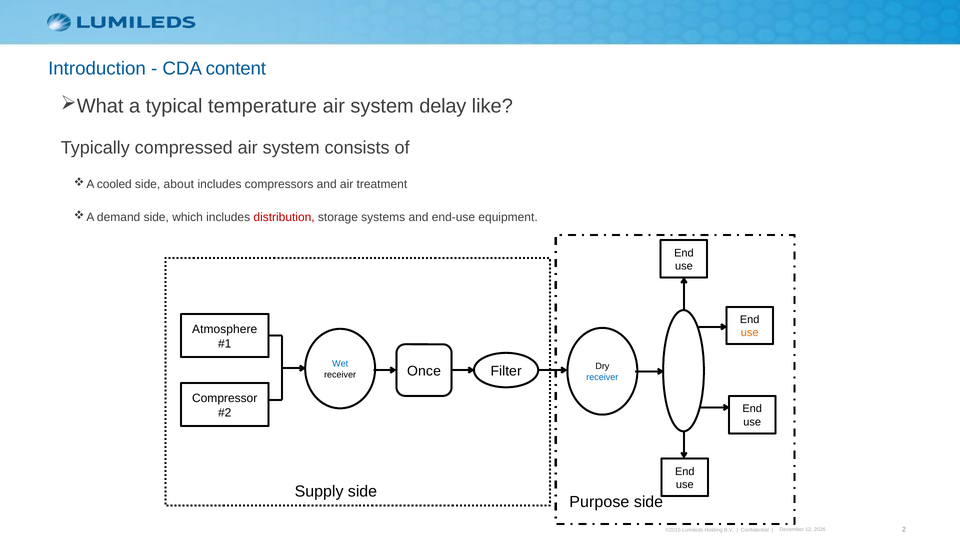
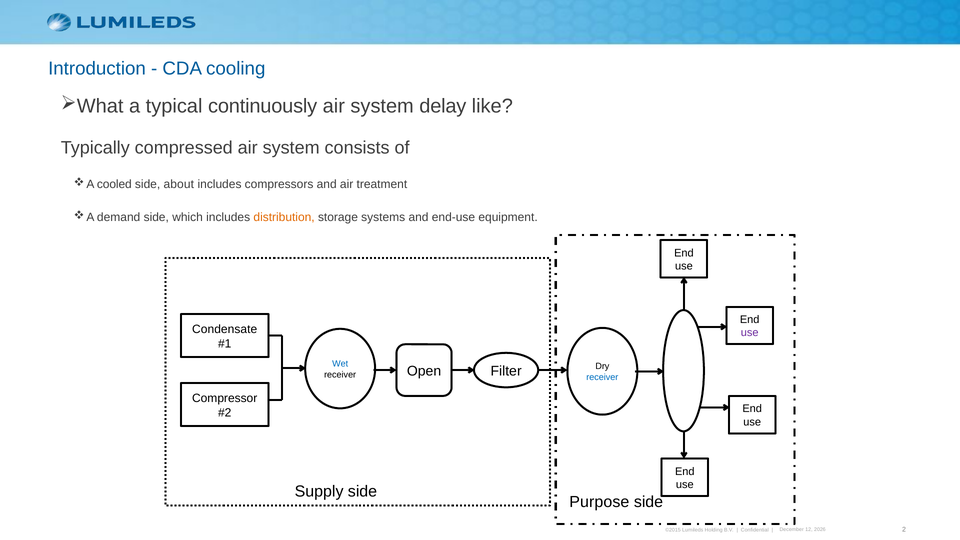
content: content -> cooling (236, 68)
temperature: temperature -> continuously (263, 106)
distribution colour: red -> orange (284, 217)
Atmosphere: Atmosphere -> Condensate (225, 329)
use colour: orange -> purple (750, 333)
Once: Once -> Open (424, 371)
